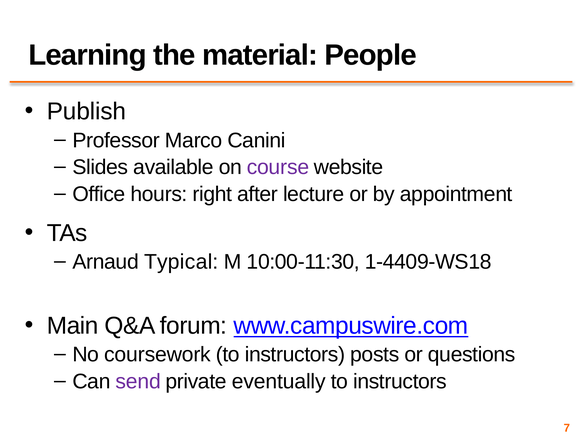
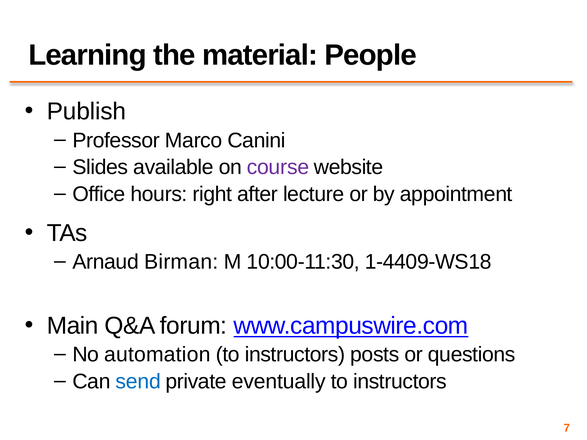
Typical: Typical -> Birman (181, 262)
coursework: coursework -> automation (157, 355)
send colour: purple -> blue (138, 382)
